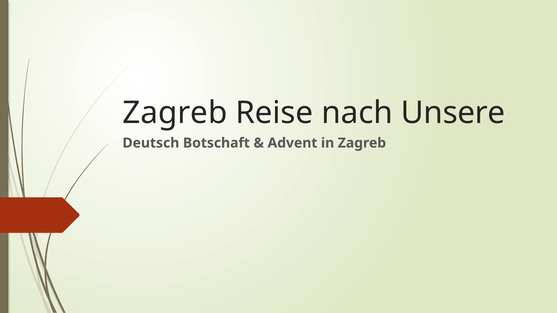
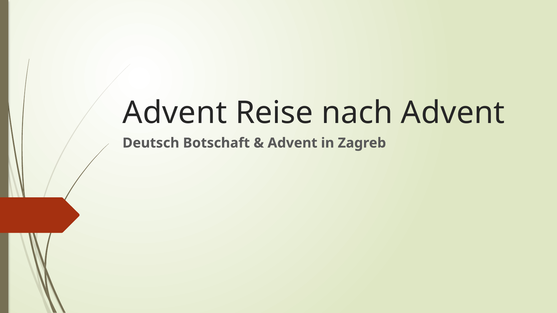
Zagreb: Zagreb -> Advent (175, 113)
nach Unsere: Unsere -> Advent (453, 113)
